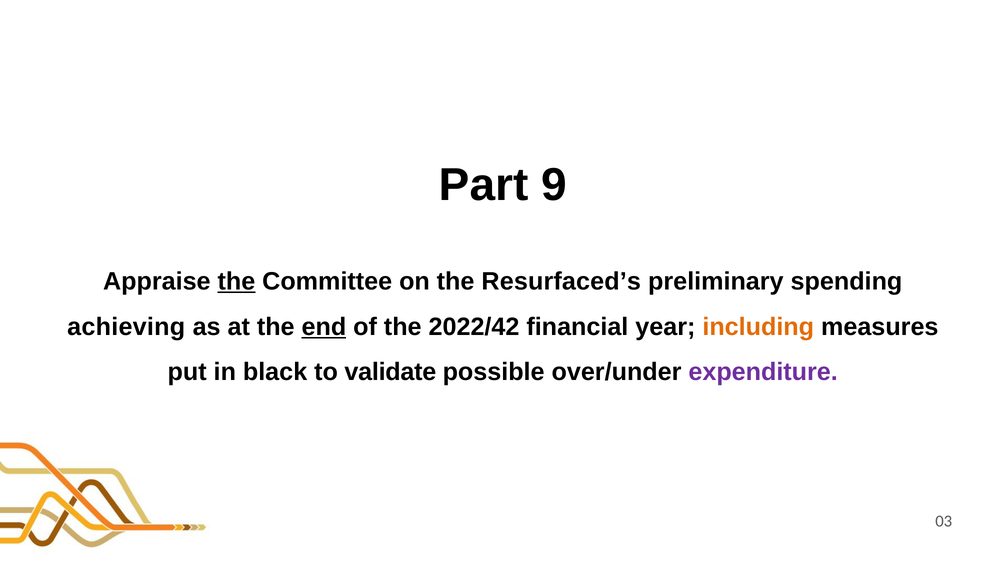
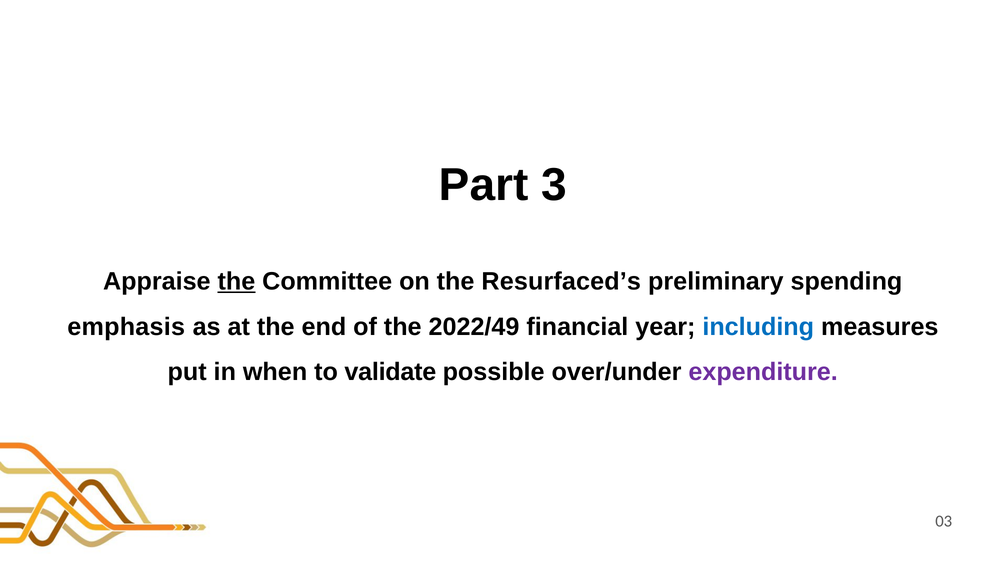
9: 9 -> 3 (554, 185)
achieving: achieving -> emphasis (126, 327)
end underline: present -> none (324, 327)
2022/42: 2022/42 -> 2022/49 (474, 327)
including colour: orange -> blue (758, 327)
black: black -> when (275, 372)
